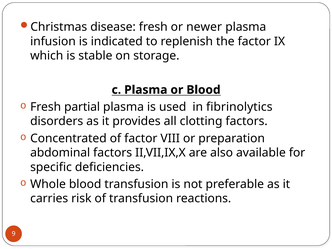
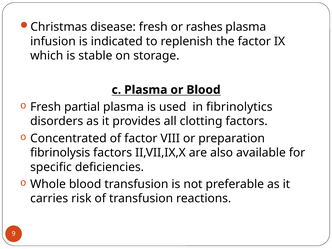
newer: newer -> rashes (204, 27)
abdominal: abdominal -> fibrinolysis (60, 153)
